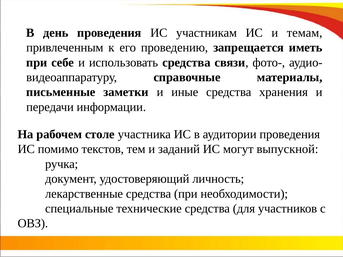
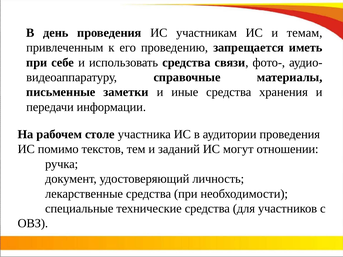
выпускной: выпускной -> отношении (288, 149)
